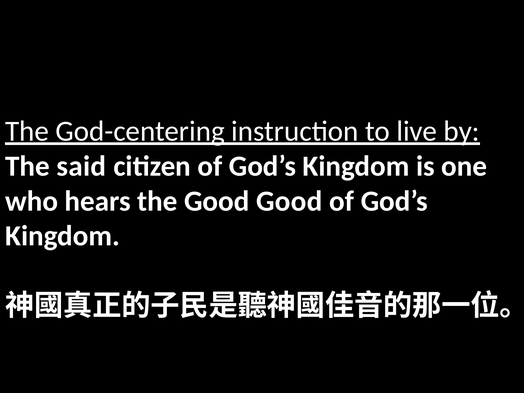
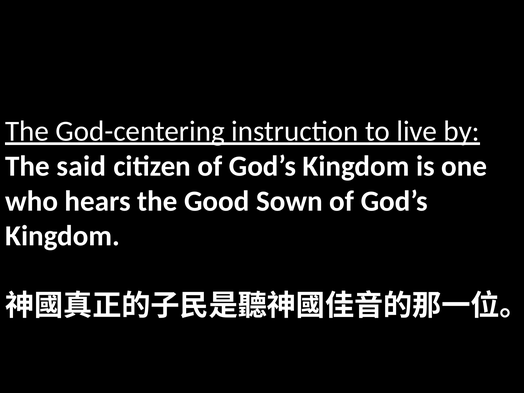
Good Good: Good -> Sown (289, 201)
